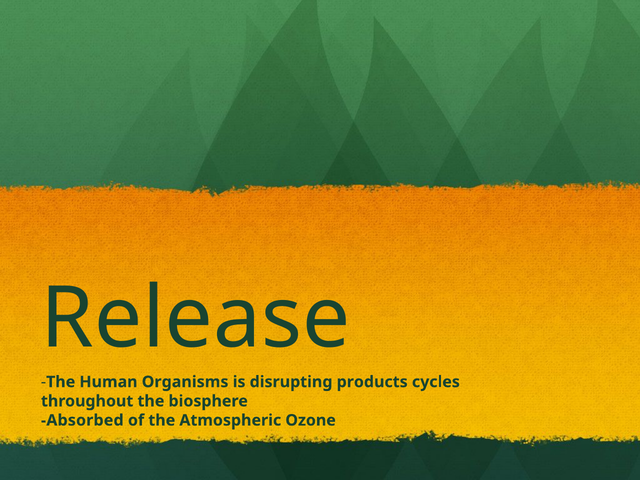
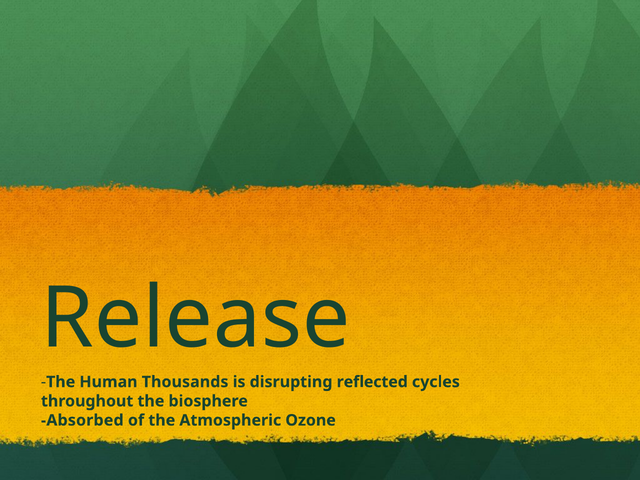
Organisms: Organisms -> Thousands (185, 382)
products: products -> reflected (372, 382)
